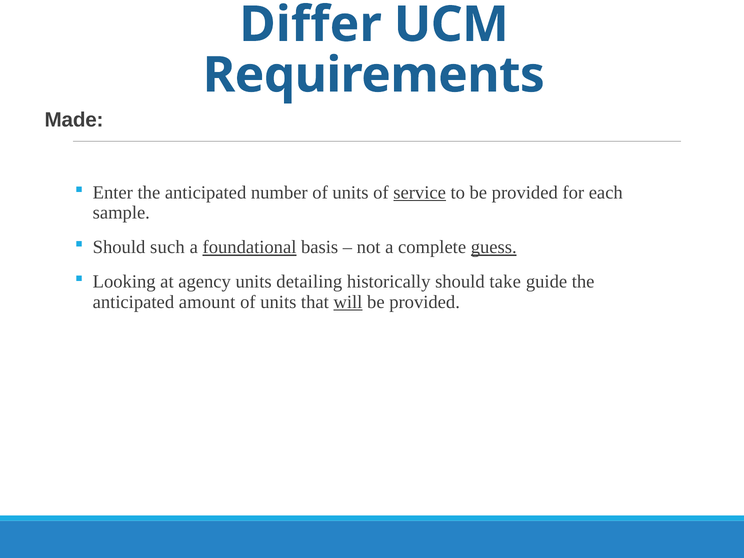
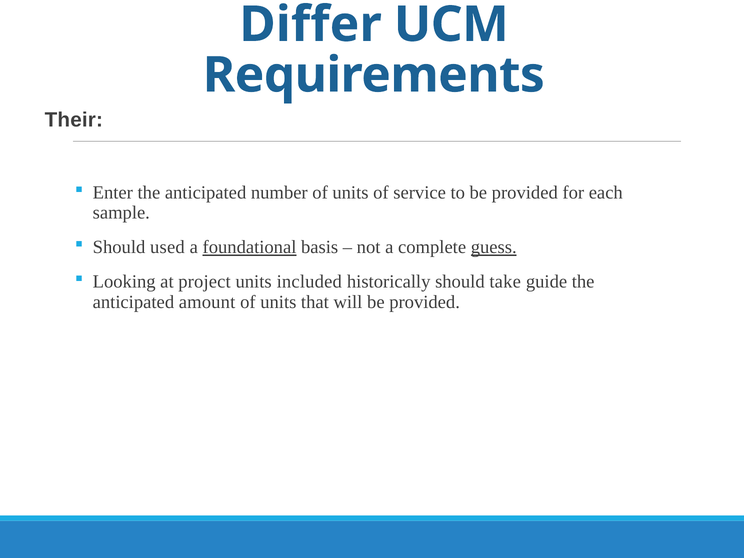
Made: Made -> Their (74, 120)
service underline: present -> none (420, 193)
such: such -> used (167, 247)
agency: agency -> project (205, 282)
detailing: detailing -> included (309, 282)
will underline: present -> none (348, 302)
